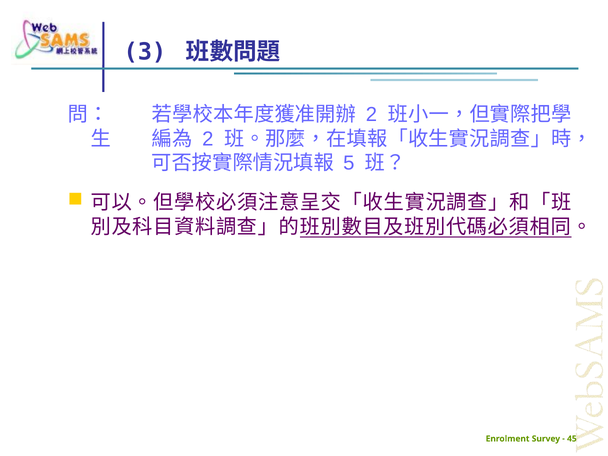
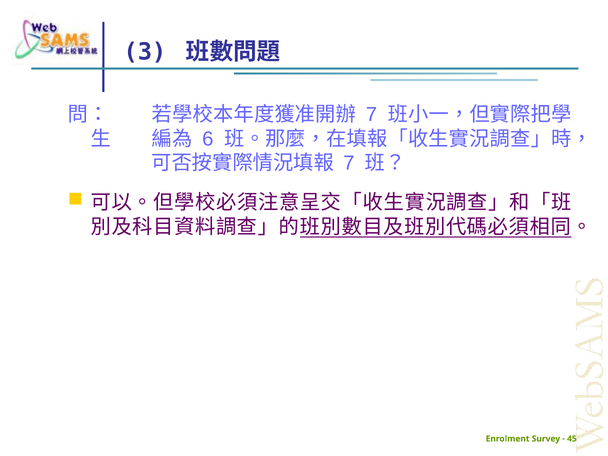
2: 2 -> 7 (371, 115)
2: 2 -> 6 (208, 139)
5: 5 -> 7 (349, 163)
